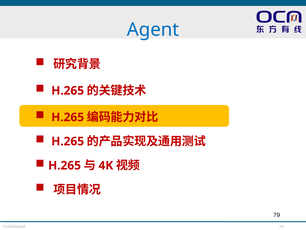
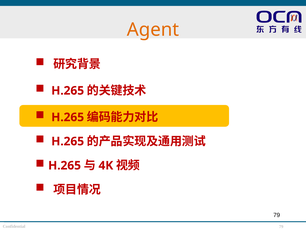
Agent colour: blue -> orange (153, 30)
